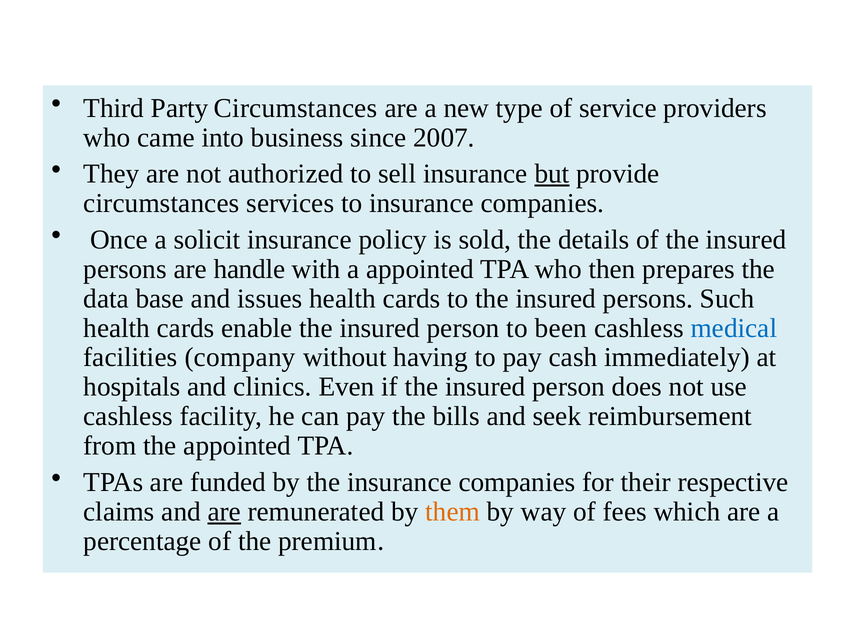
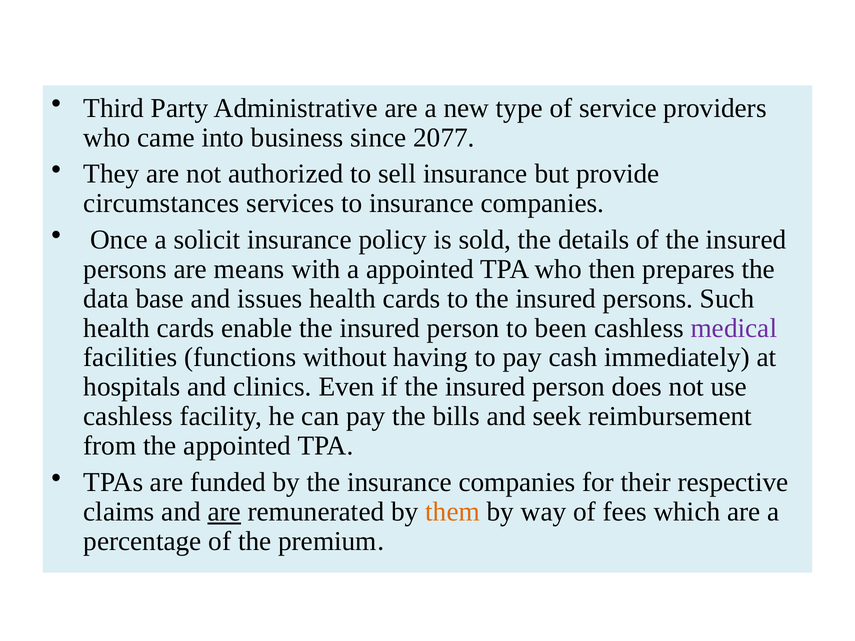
Party Circumstances: Circumstances -> Administrative (296, 108)
2007: 2007 -> 2077 (444, 138)
but underline: present -> none (552, 174)
handle: handle -> means (249, 269)
medical colour: blue -> purple (734, 328)
company: company -> functions (240, 358)
